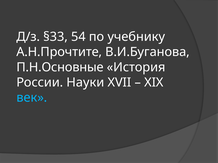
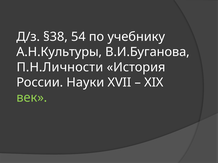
§33: §33 -> §38 (56, 37)
А.Н.Прочтите: А.Н.Прочтите -> А.Н.Культуры (59, 52)
П.Н.Основные: П.Н.Основные -> П.Н.Личности (60, 67)
век colour: light blue -> light green (32, 98)
